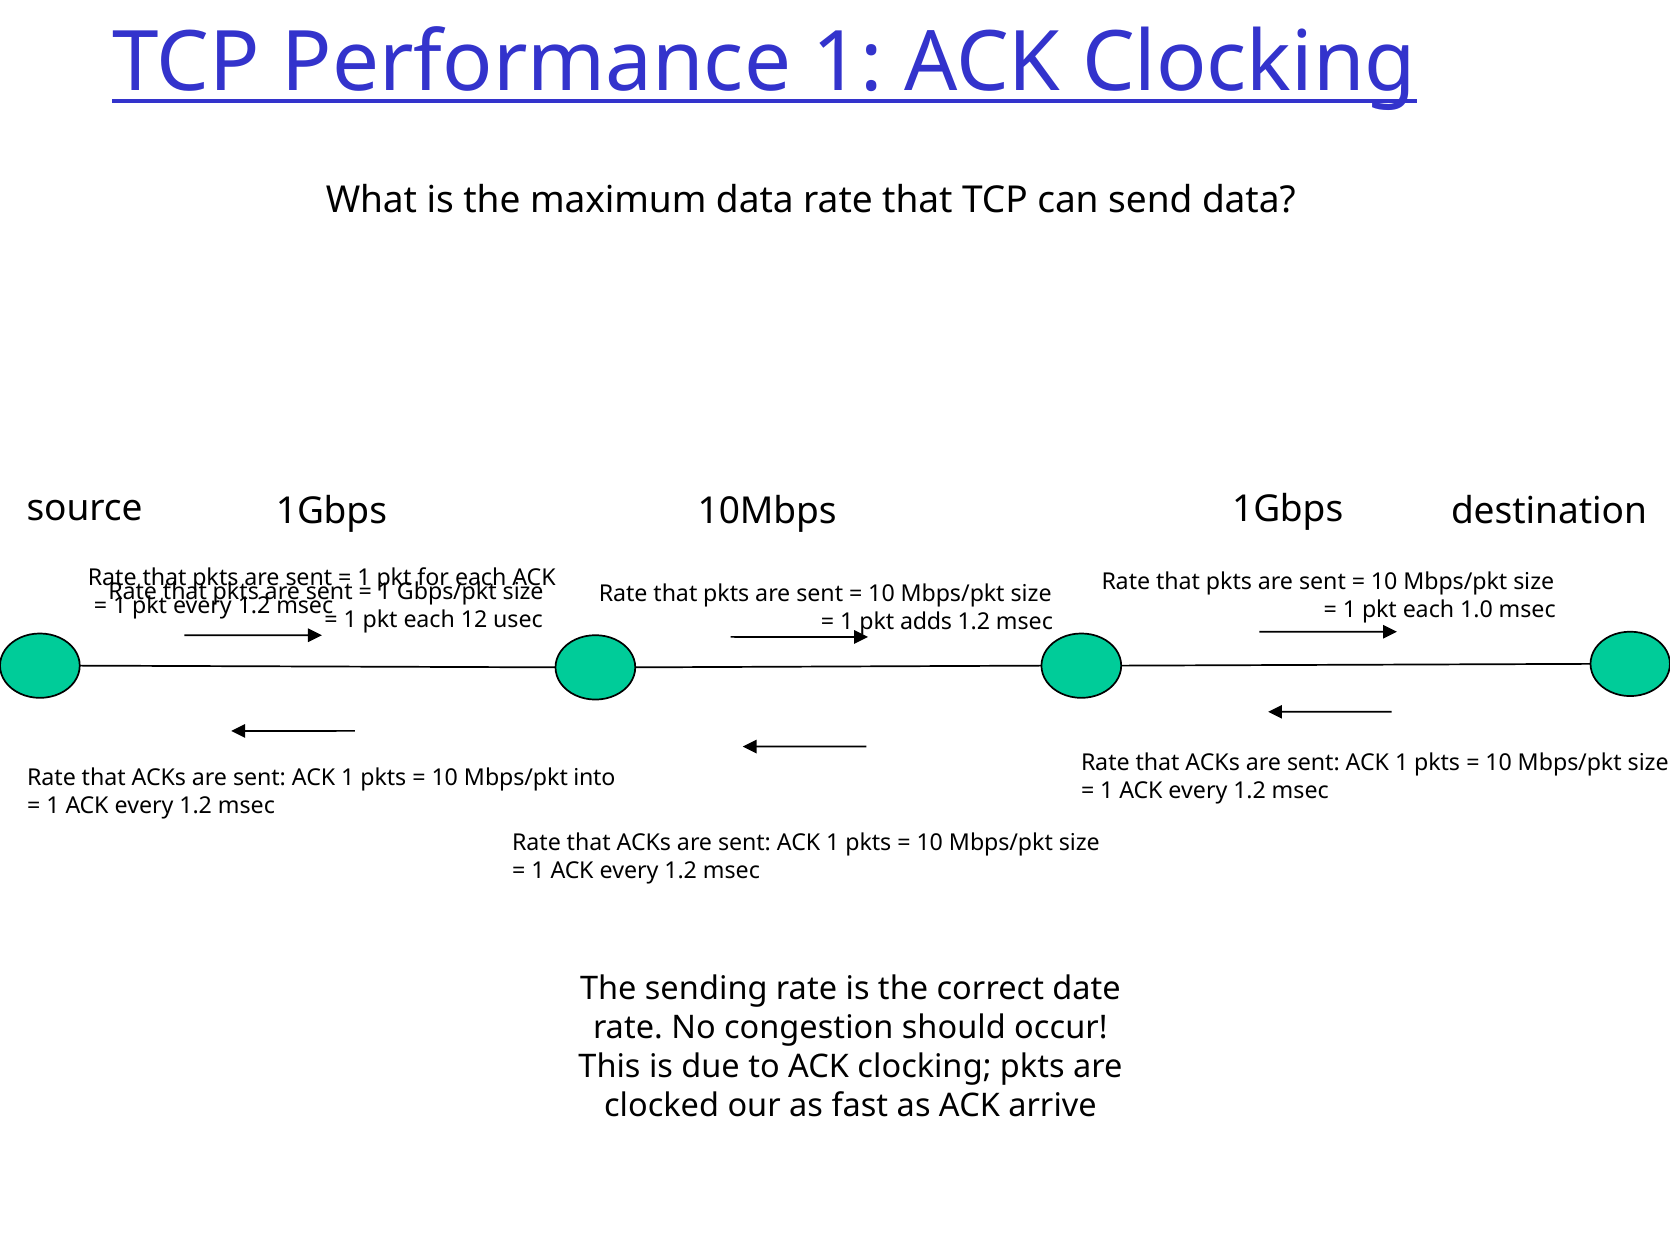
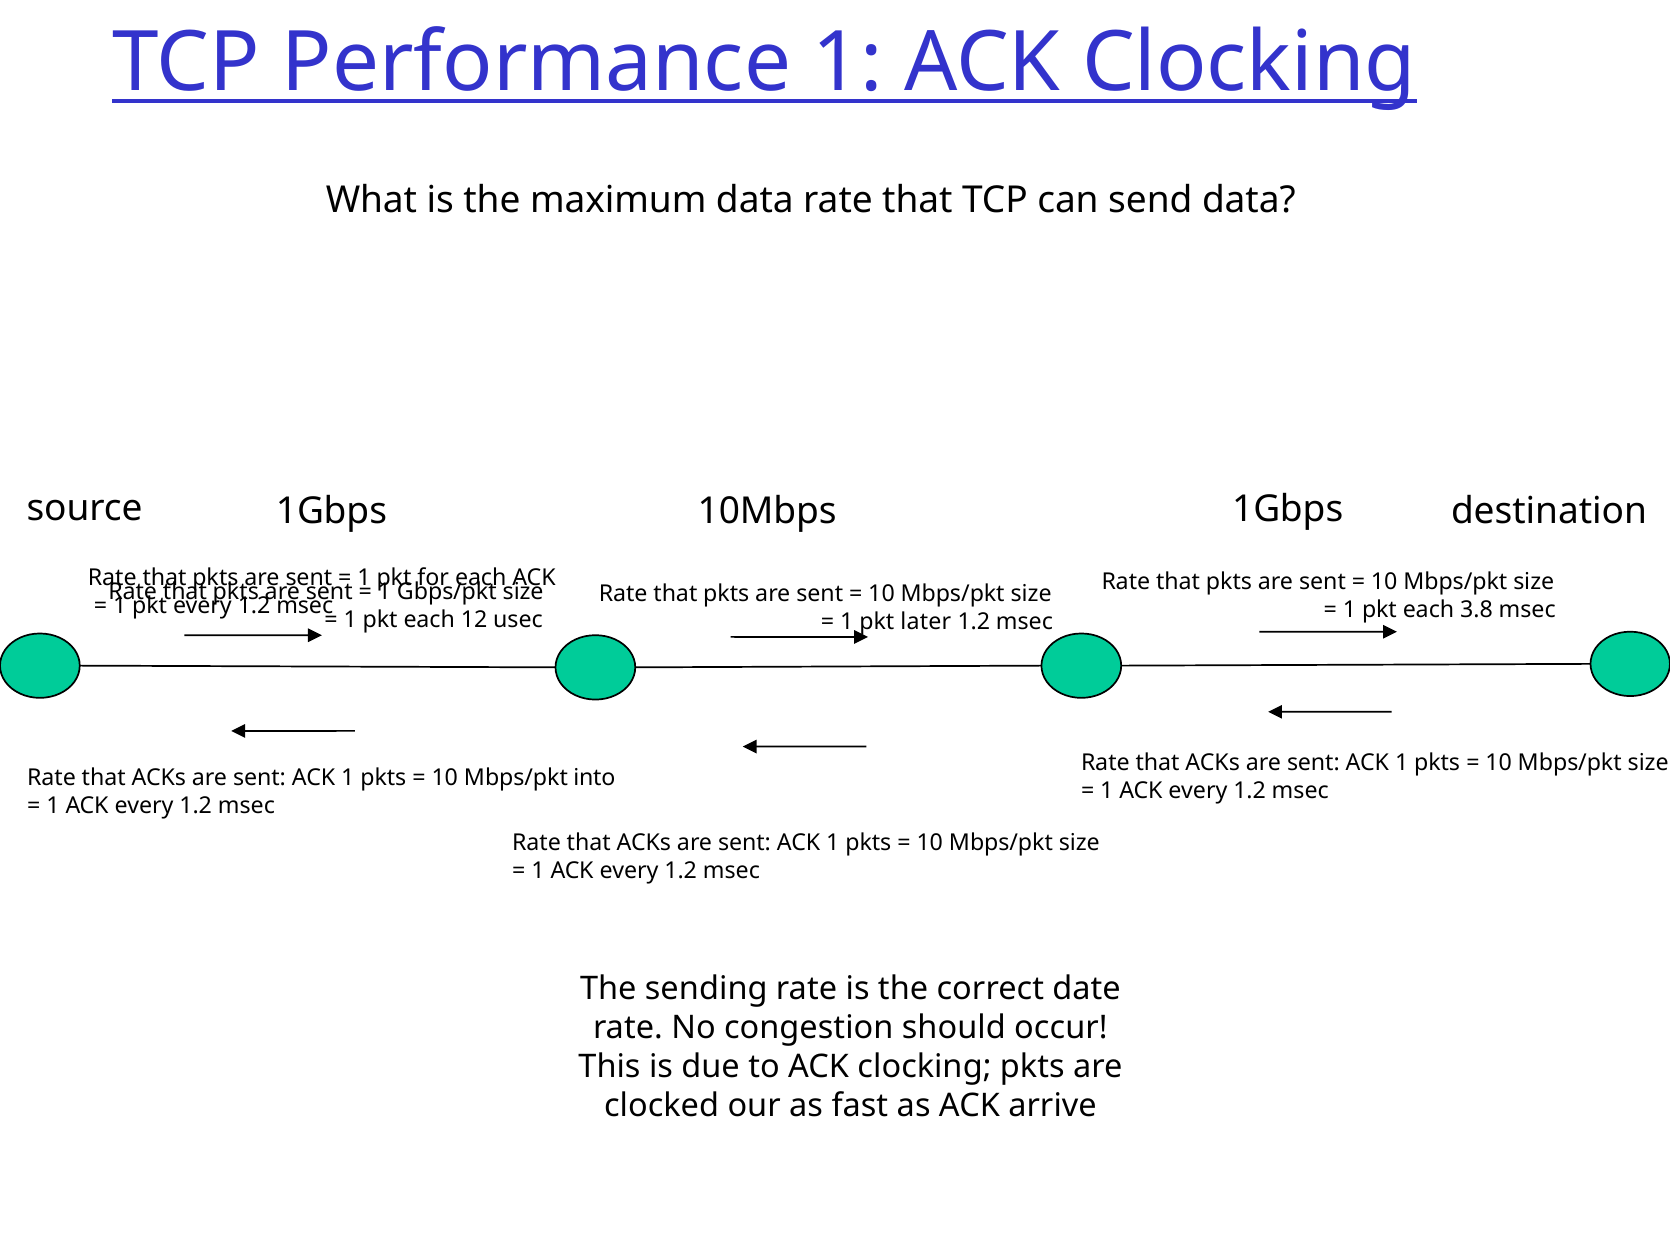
1.0: 1.0 -> 3.8 (1477, 609)
adds: adds -> later (926, 621)
